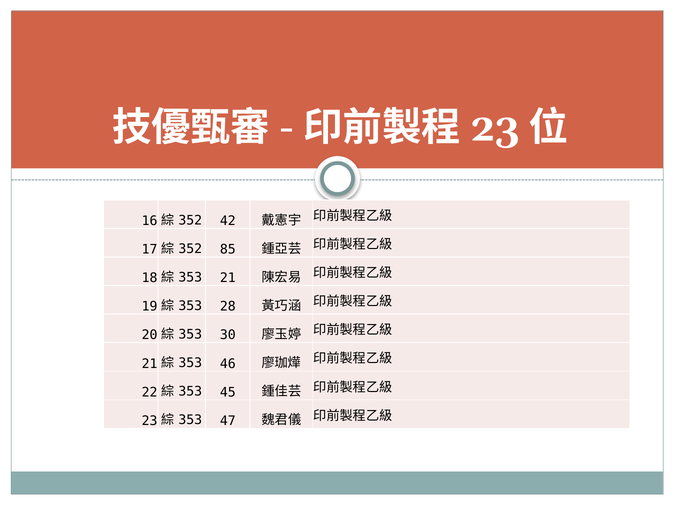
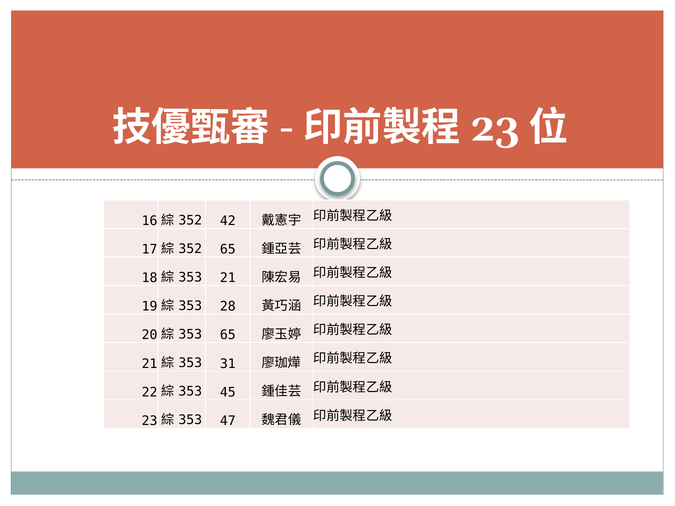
85: 85 -> 65 (228, 250)
30: 30 -> 65 (228, 335)
46: 46 -> 31 (228, 364)
